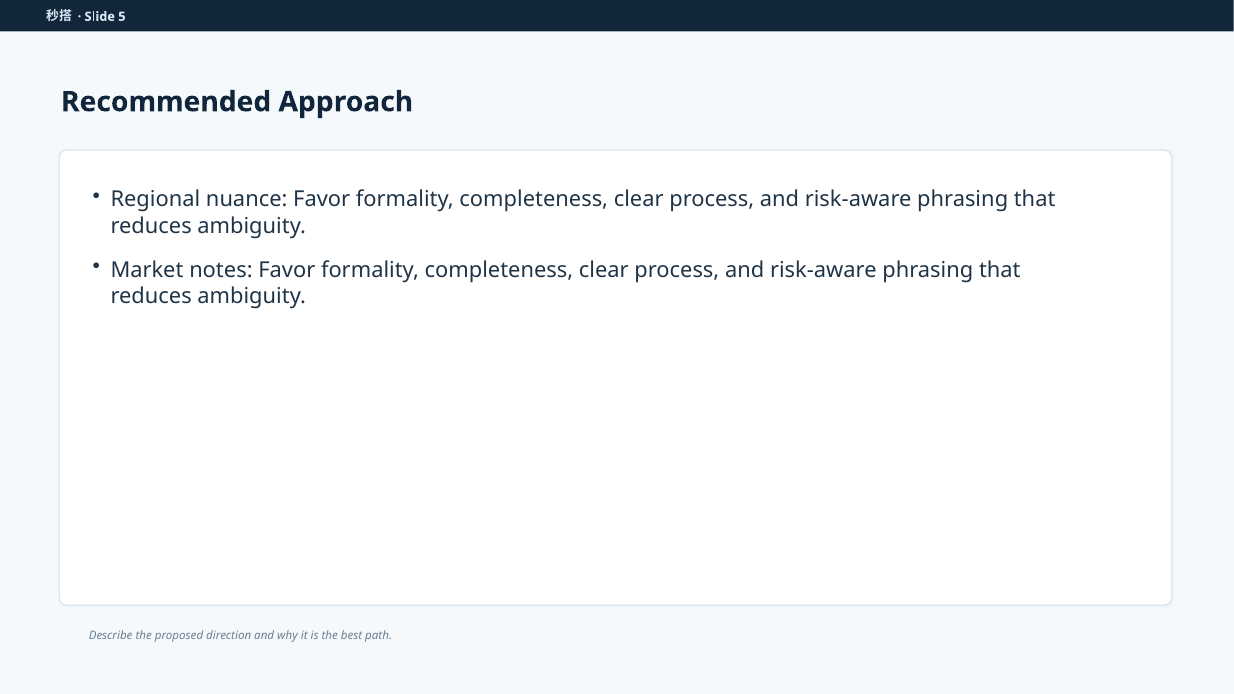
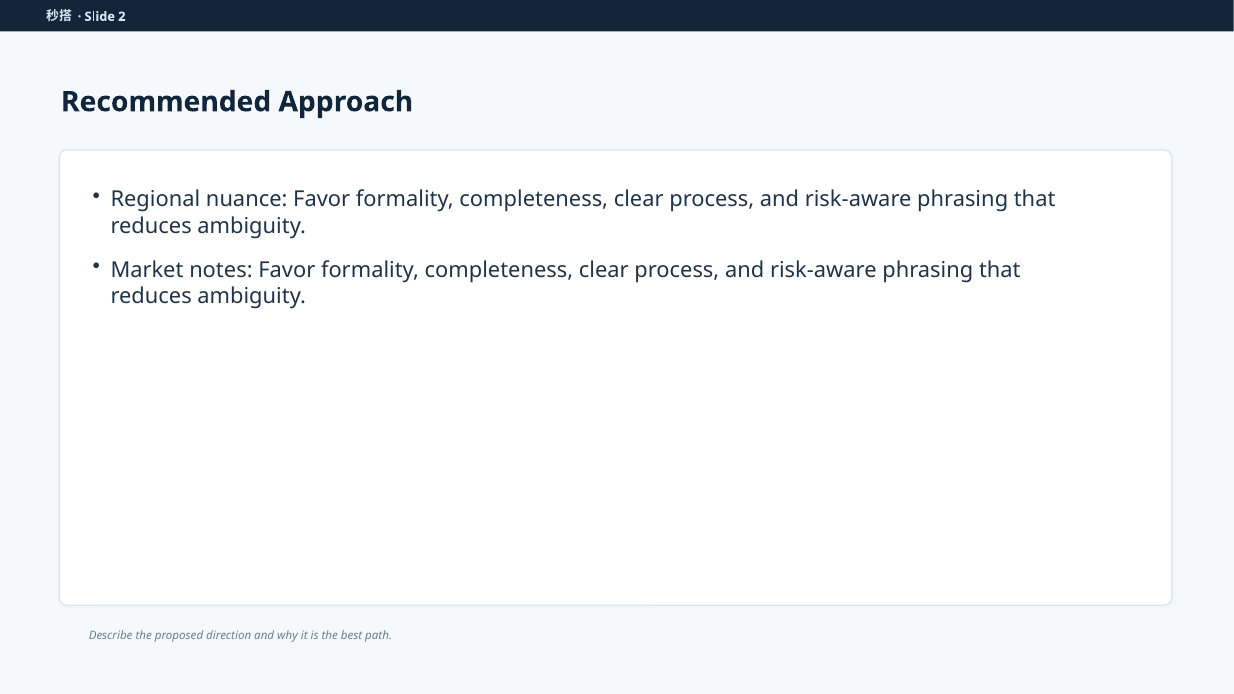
5: 5 -> 2 (122, 17)
